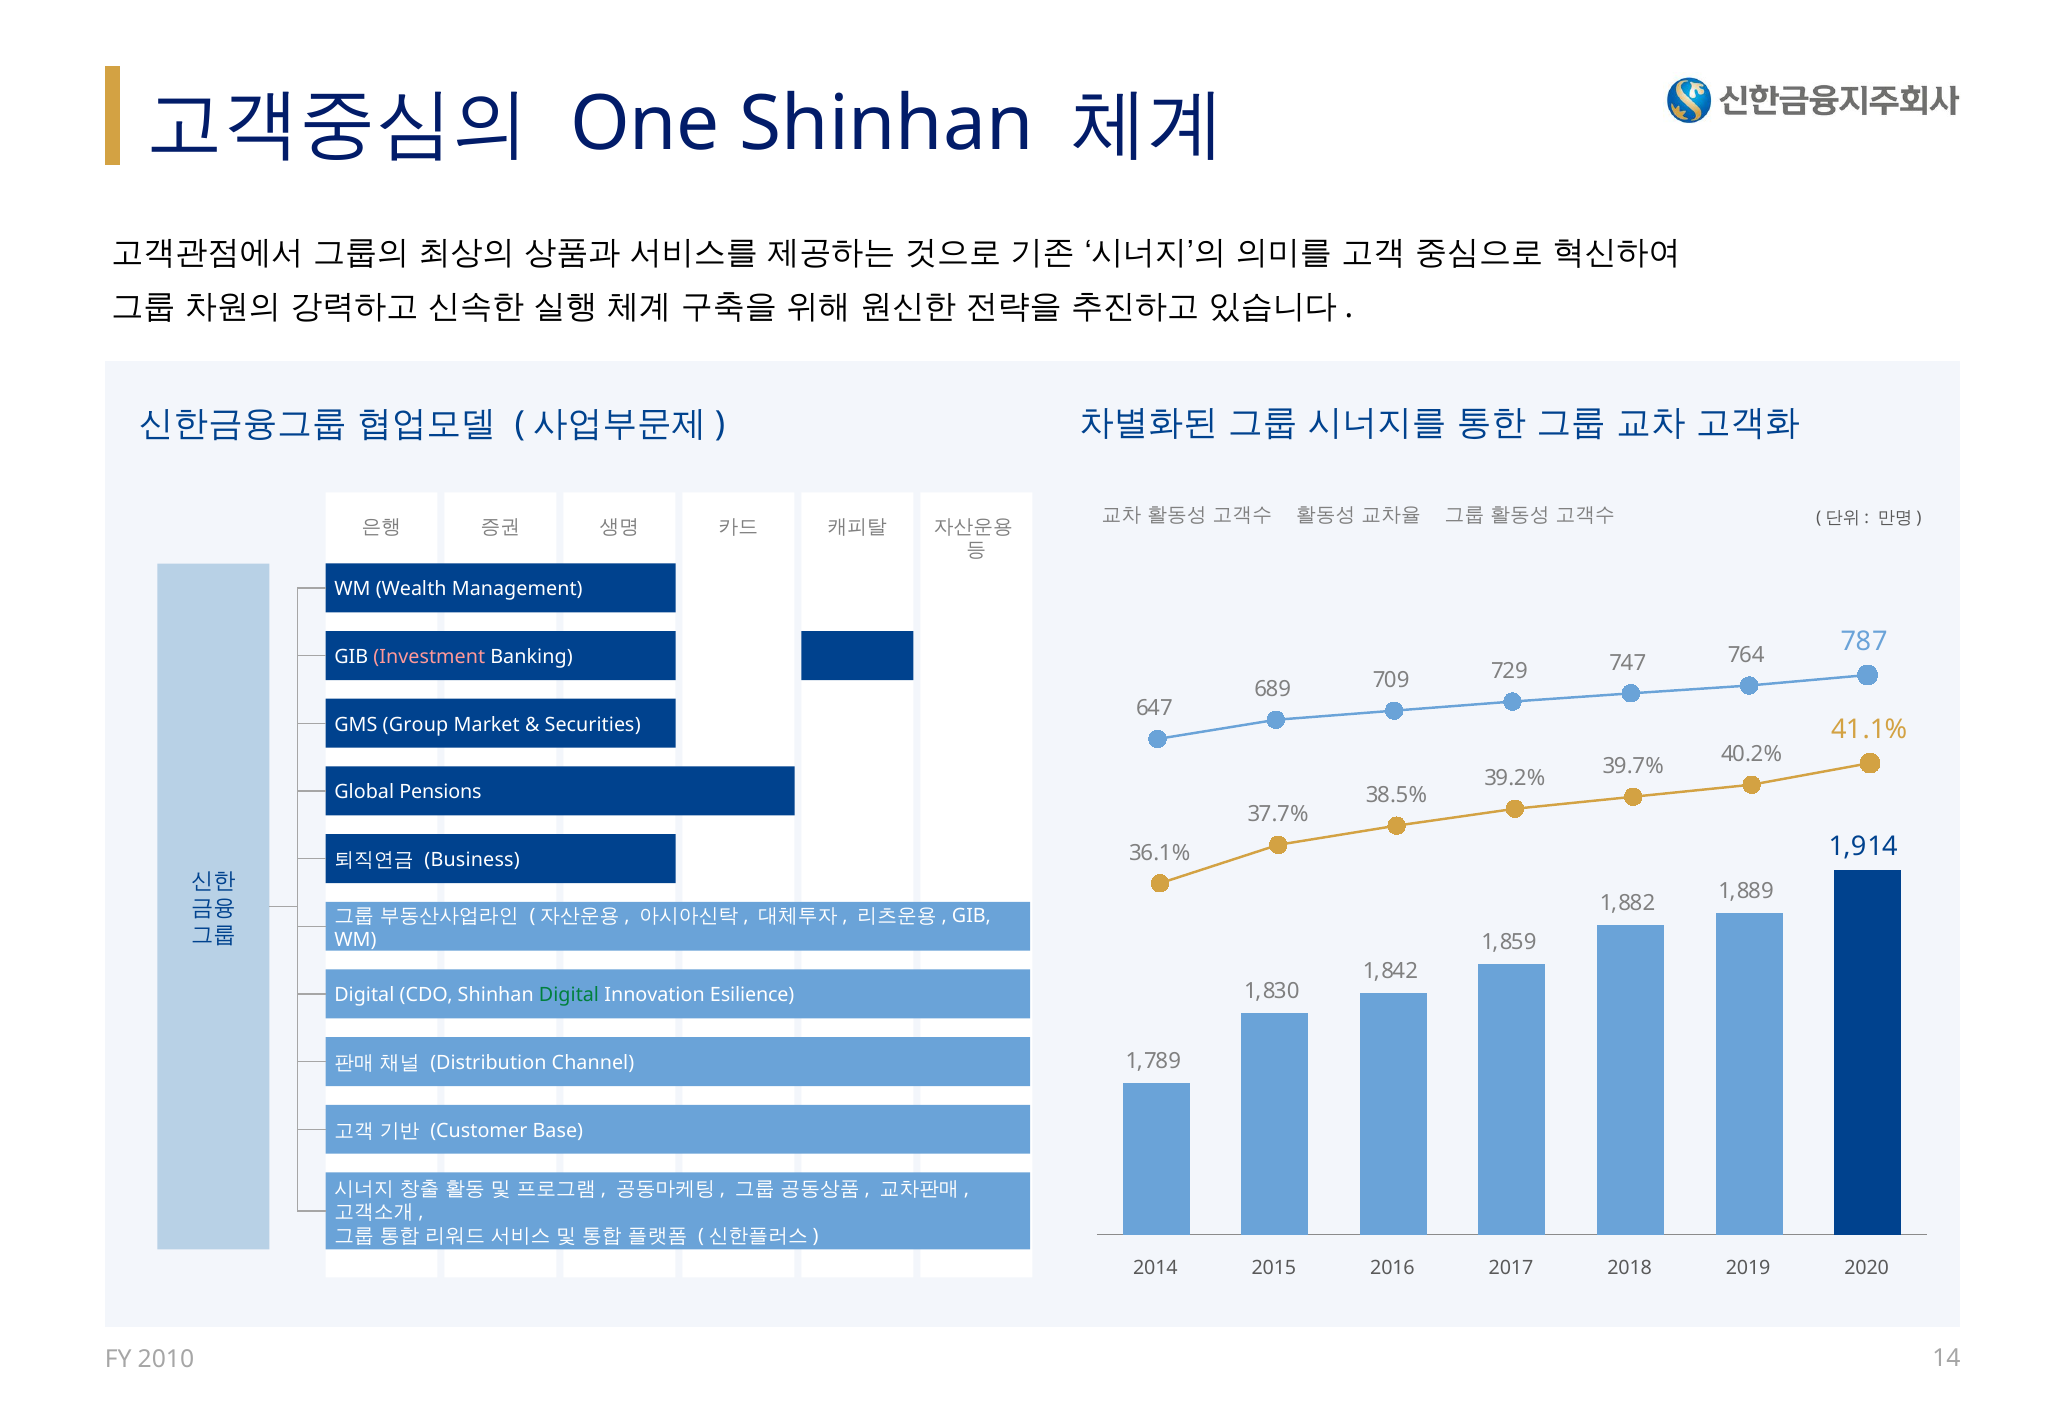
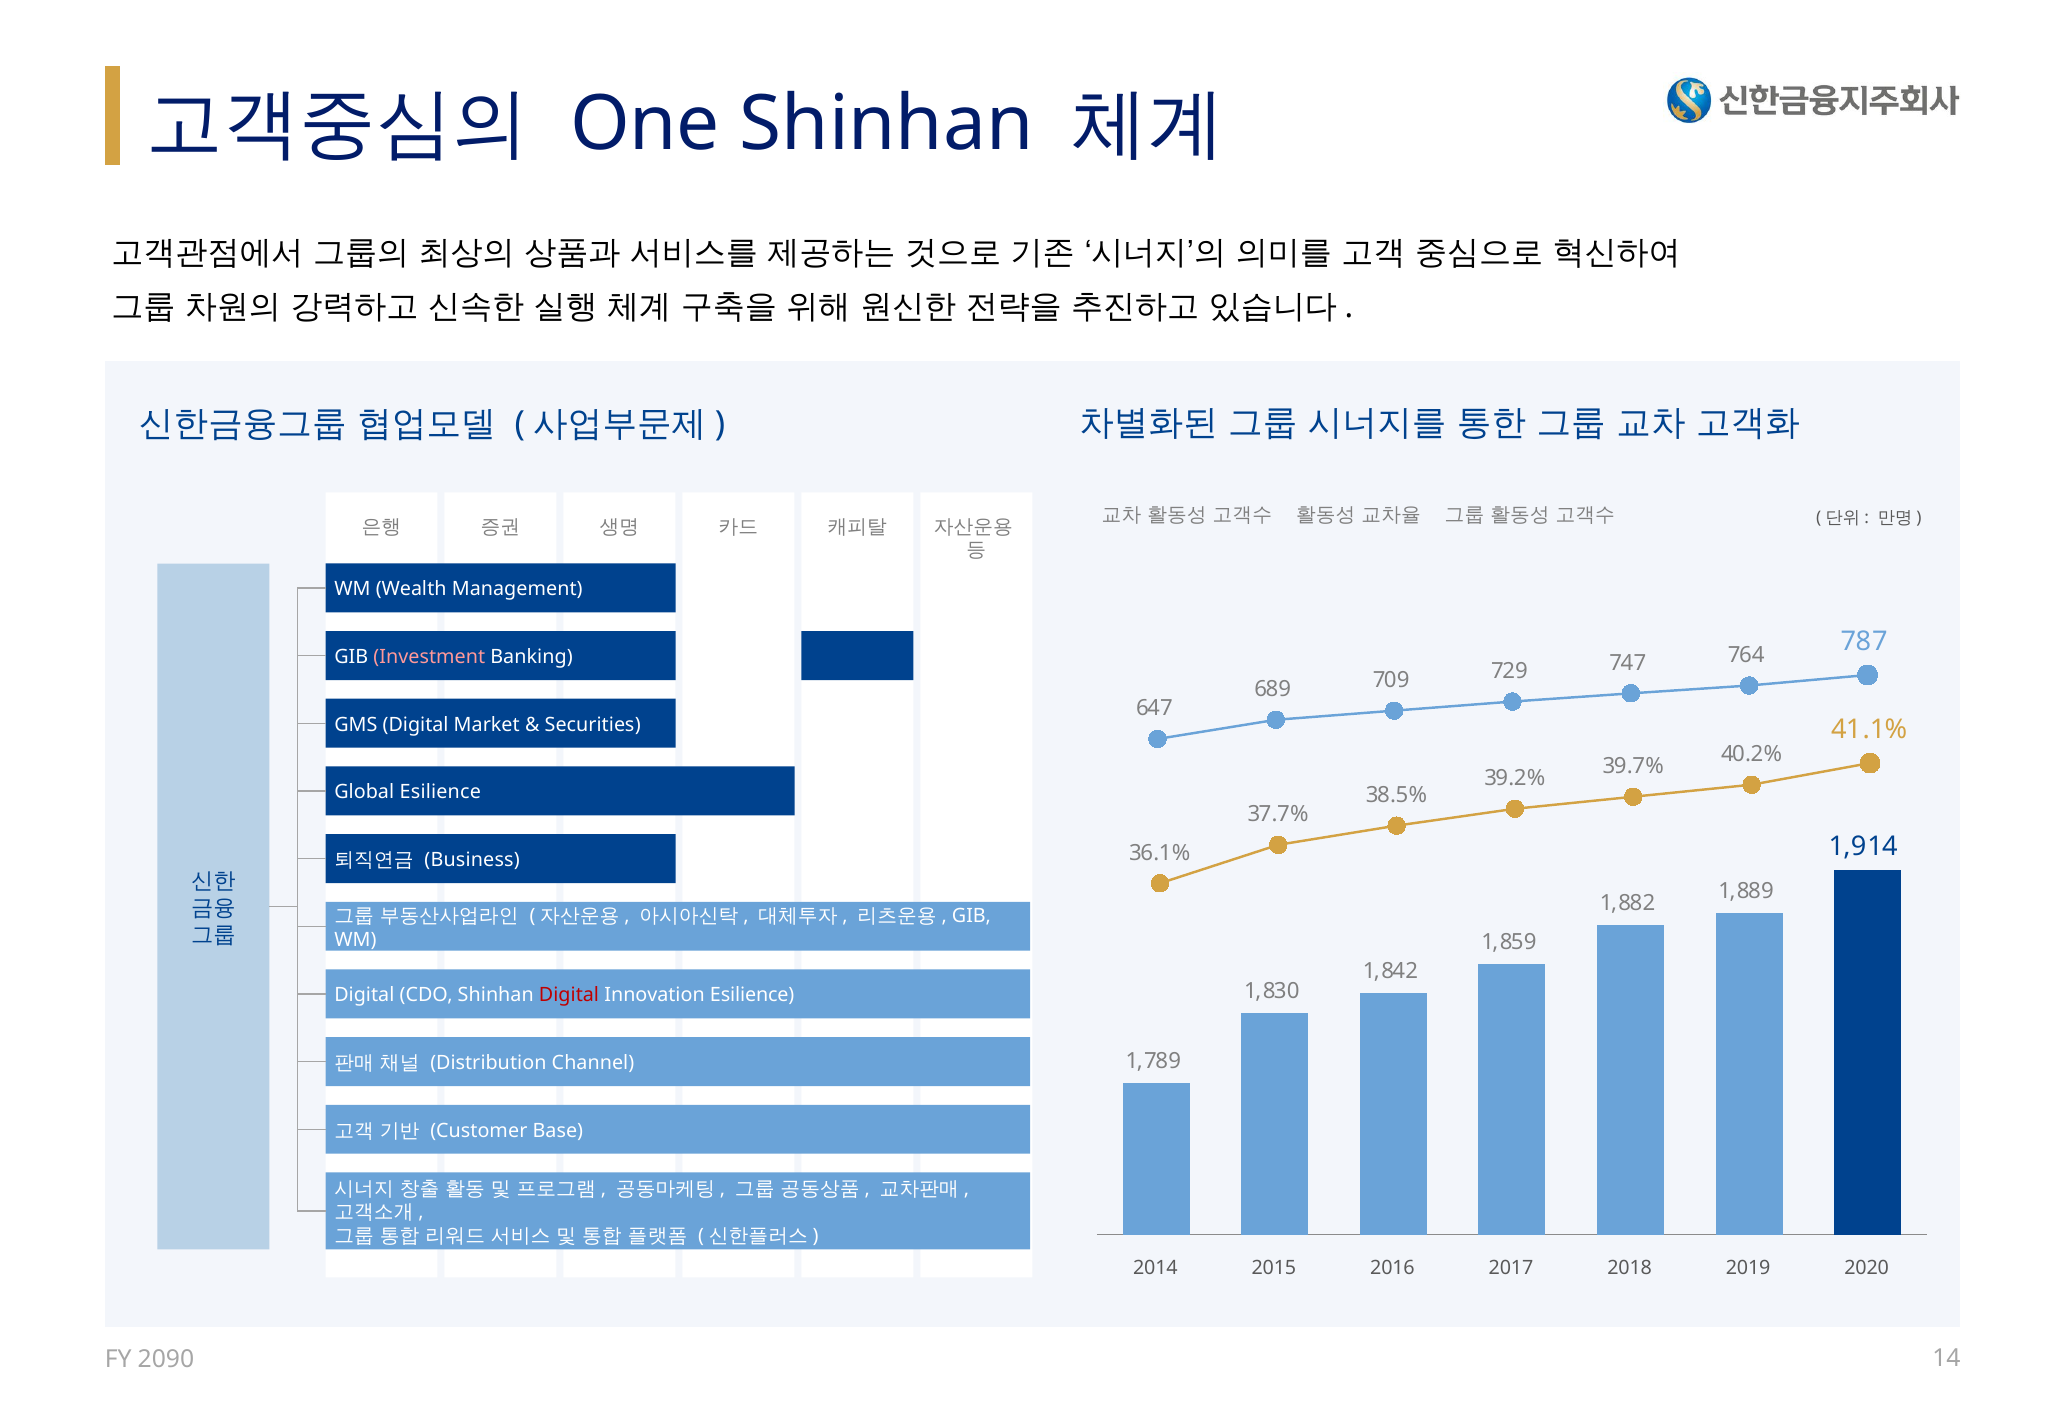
GMS Group: Group -> Digital (416, 725)
Global Pensions: Pensions -> Esilience (440, 792)
Digital colour: green -> red (569, 995)
2010: 2010 -> 2090 (166, 1360)
